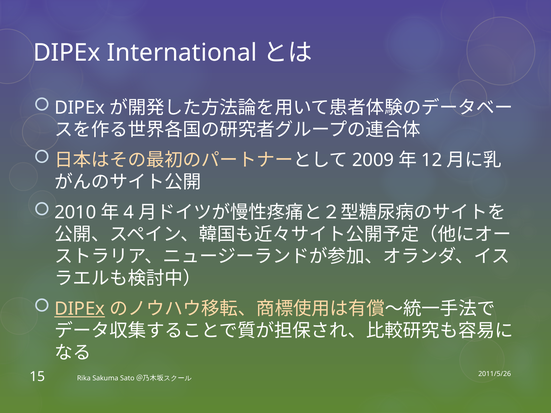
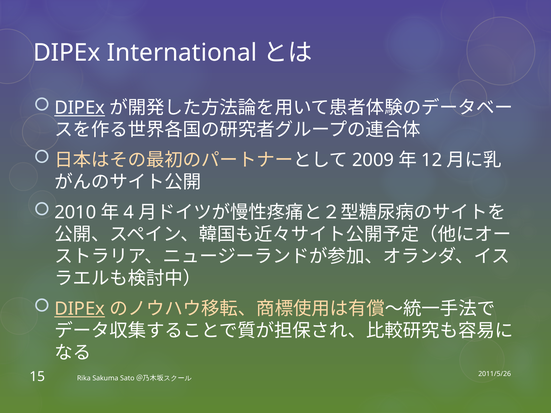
DIPEx underline: none -> present (80, 108)
